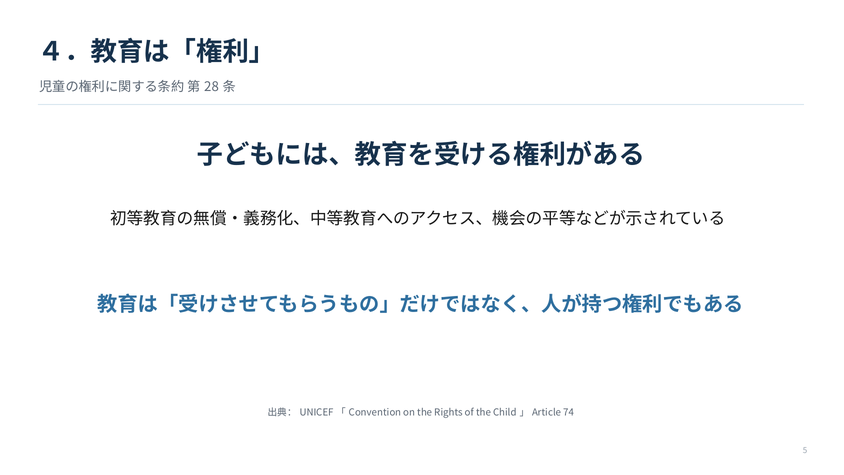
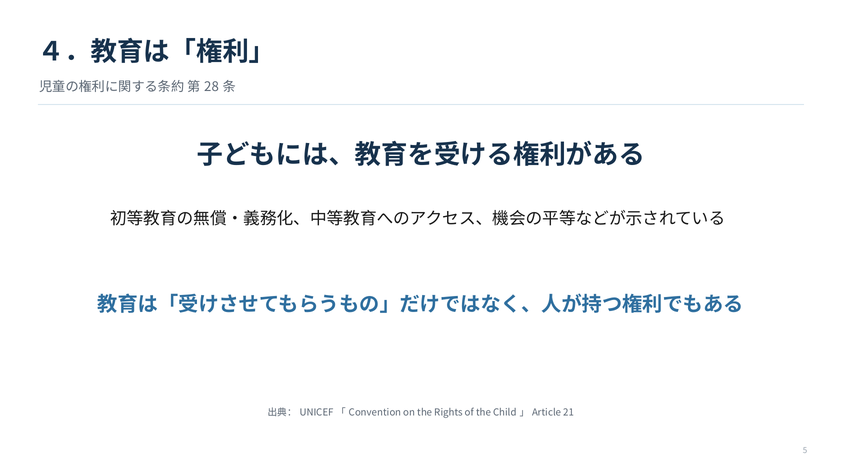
74: 74 -> 21 (569, 413)
